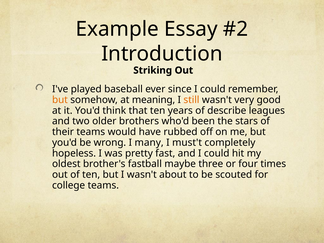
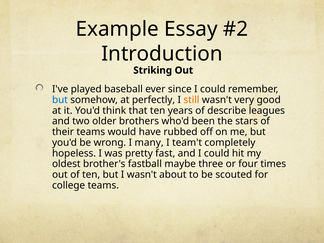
but colour: orange -> blue (60, 100)
meaning: meaning -> perfectly (154, 100)
must't: must't -> team't (187, 143)
